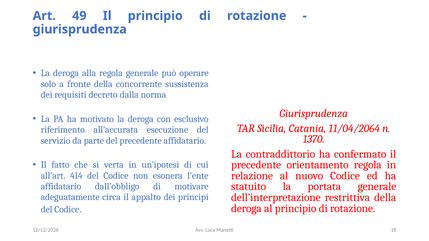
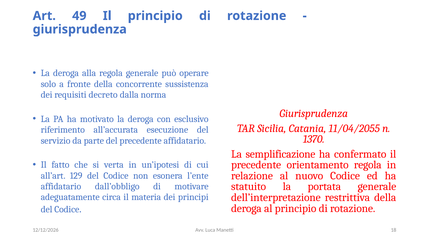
11/04/2064: 11/04/2064 -> 11/04/2055 (354, 129)
contraddittorio: contraddittorio -> semplificazione (280, 154)
414: 414 -> 129 (76, 176)
appalto: appalto -> materia (146, 197)
